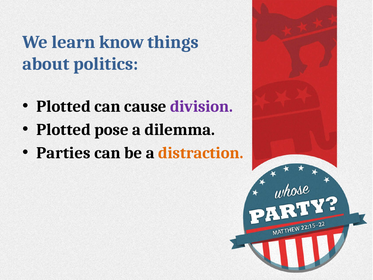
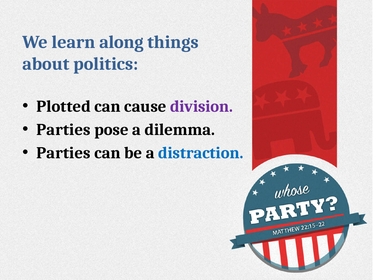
know: know -> along (121, 42)
Plotted: Plotted -> Parties (64, 129)
distraction colour: orange -> blue (201, 153)
